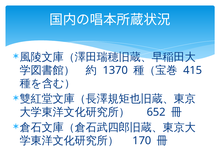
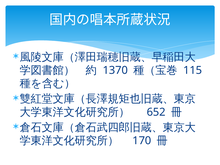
415: 415 -> 115 (193, 70)
